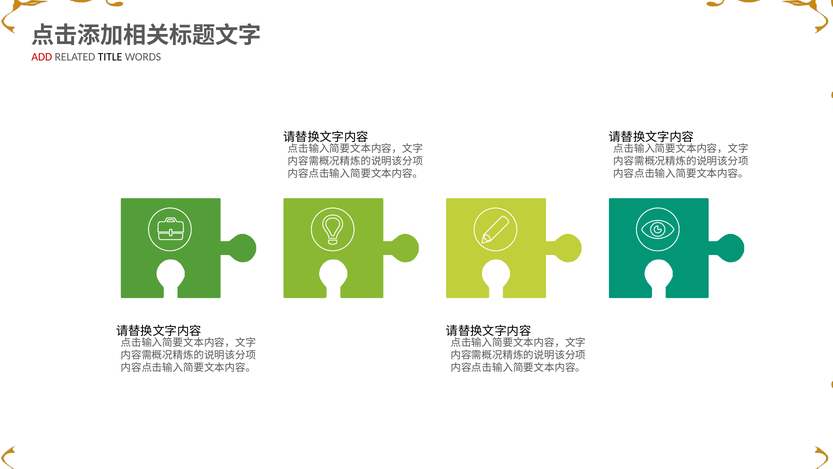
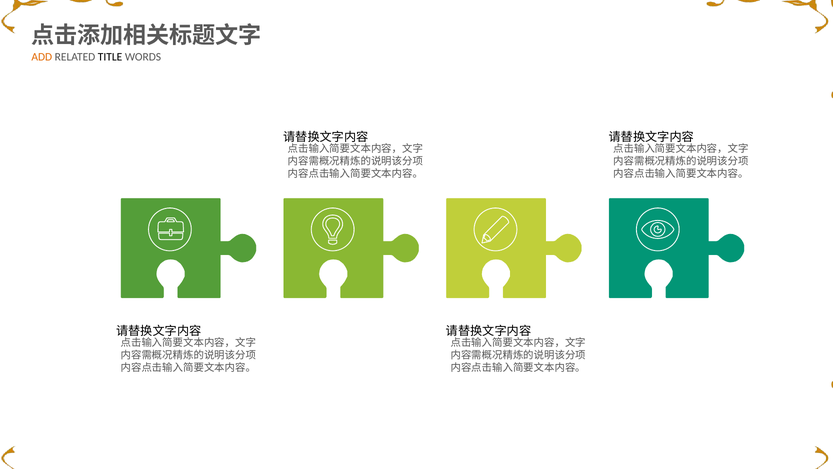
ADD colour: red -> orange (42, 57)
